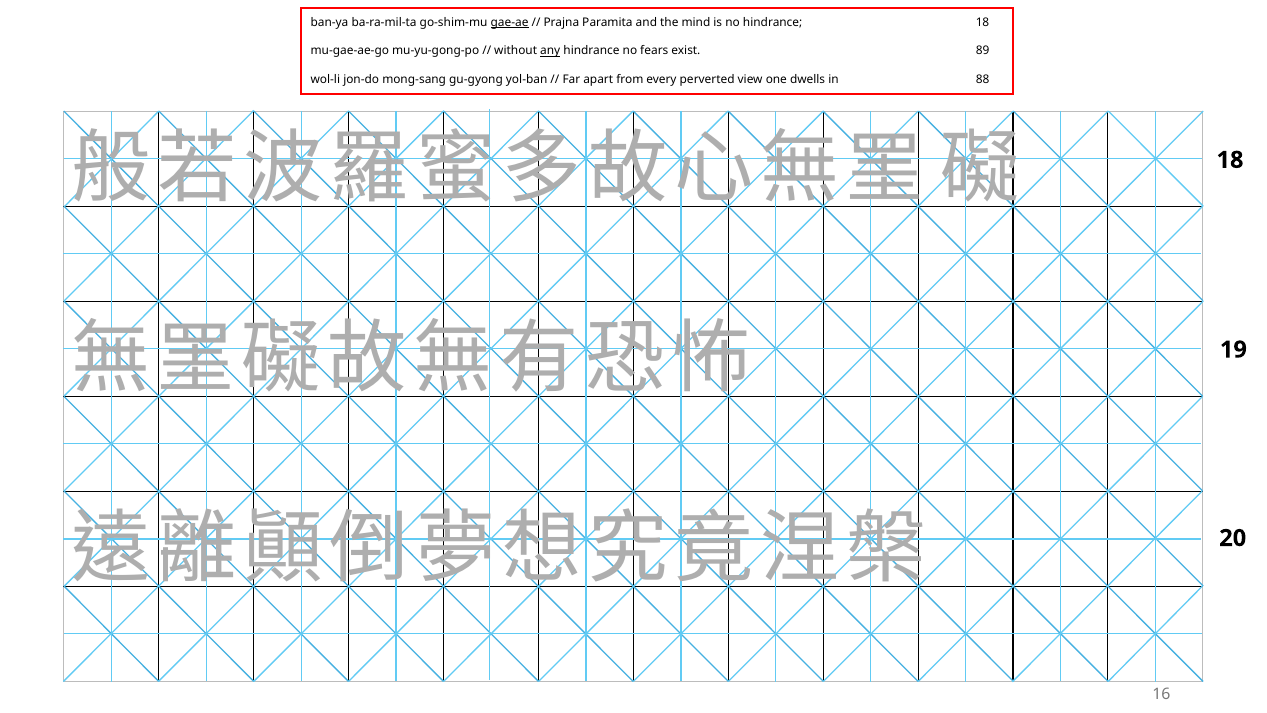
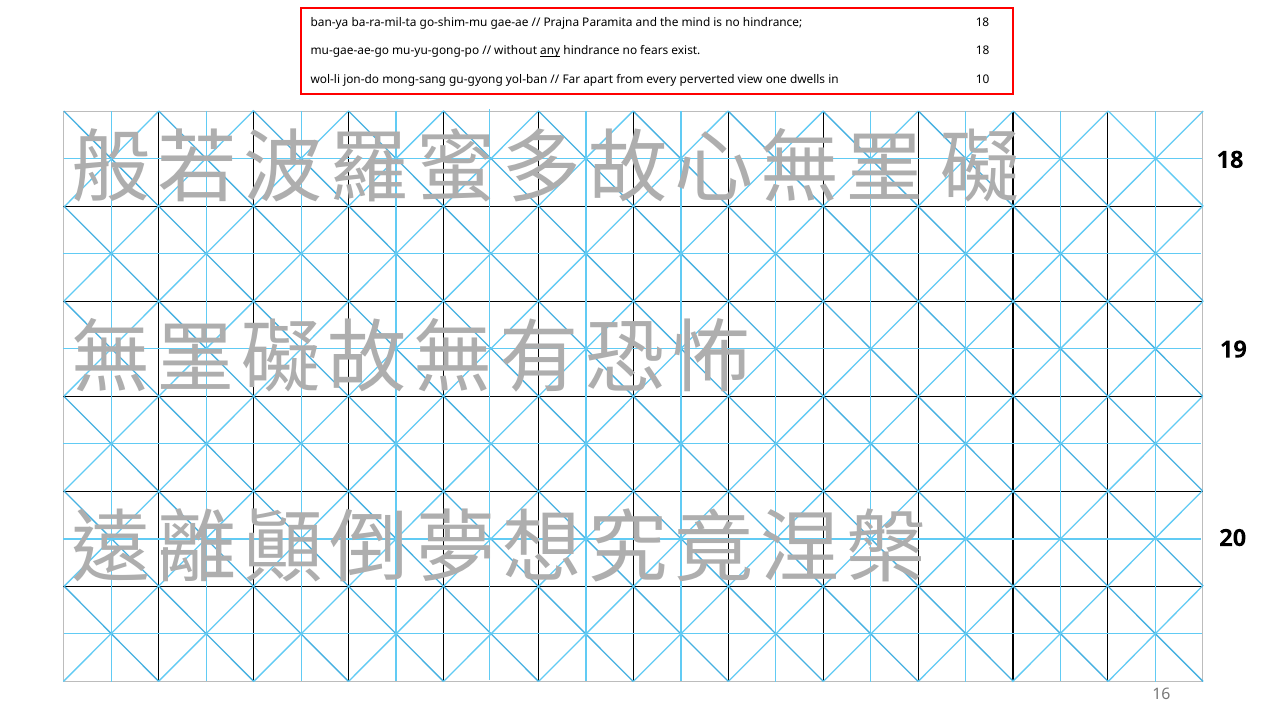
gae-ae underline: present -> none (510, 22)
exist 89: 89 -> 18 (983, 51)
88: 88 -> 10 (983, 79)
